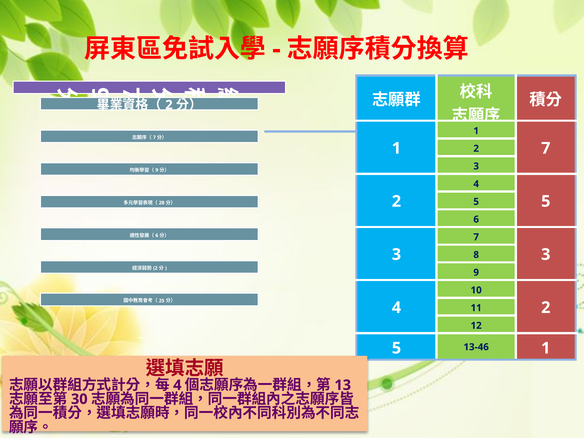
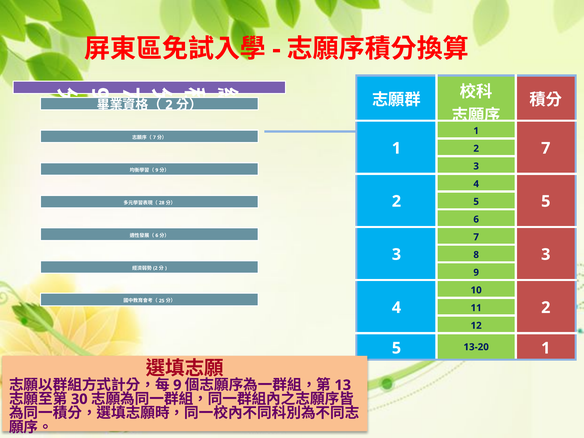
13-46: 13-46 -> 13-20 (476, 347)
4: 4 -> 9 (177, 385)
